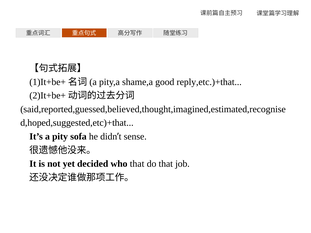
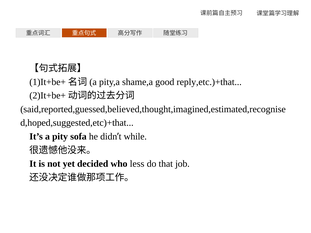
sense: sense -> while (135, 137)
who that: that -> less (137, 164)
